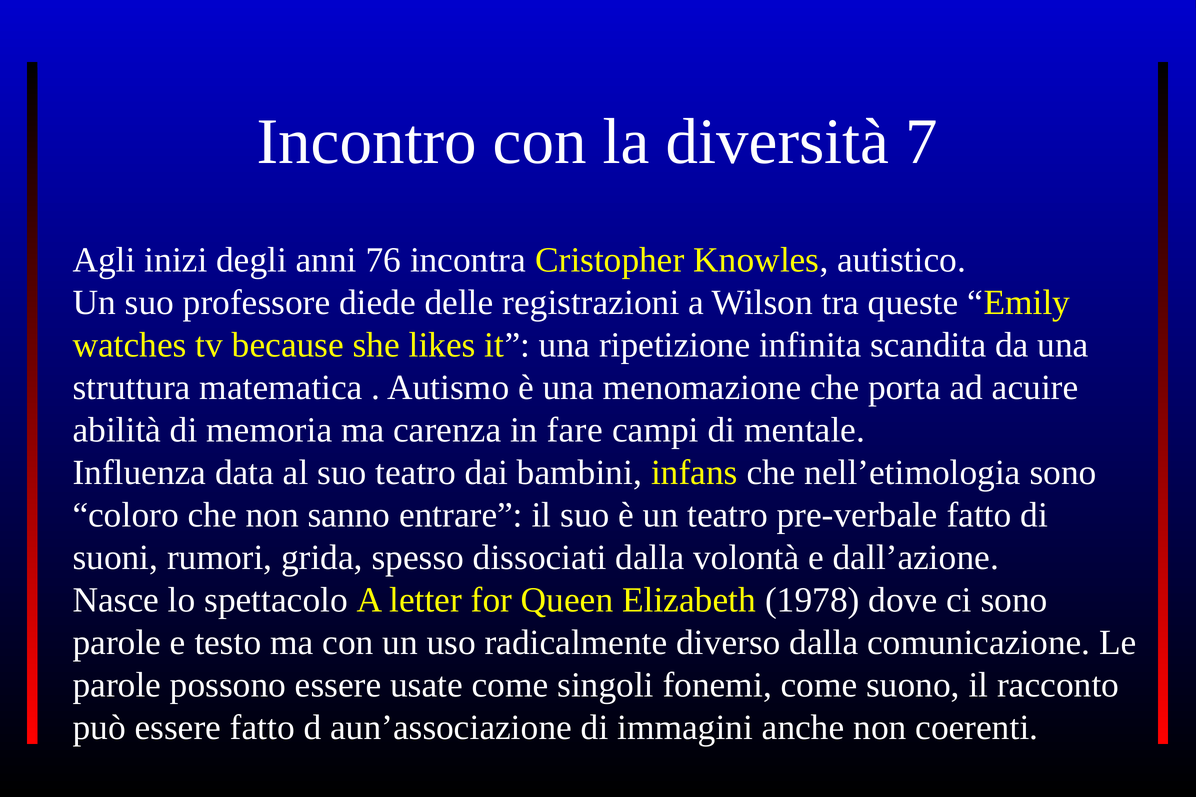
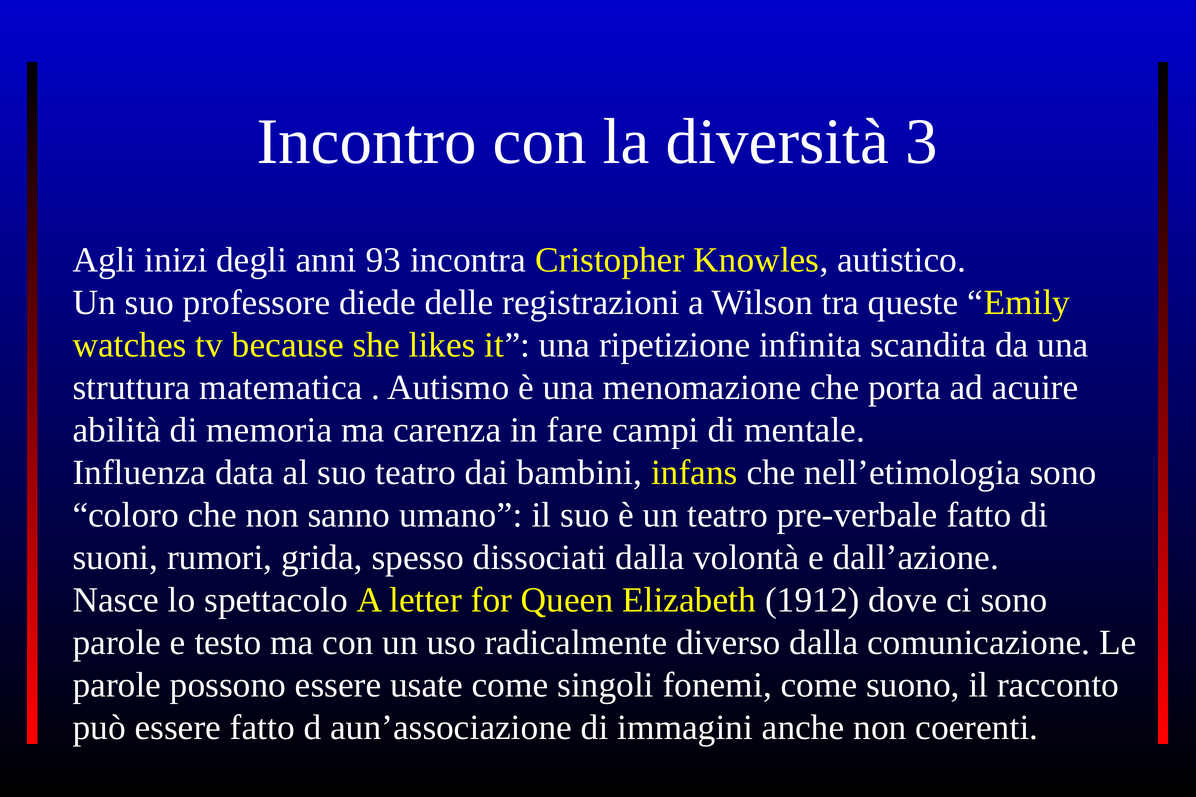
7: 7 -> 3 (922, 142)
76: 76 -> 93 (383, 260)
entrare: entrare -> umano (461, 515)
1978: 1978 -> 1912 (812, 600)
